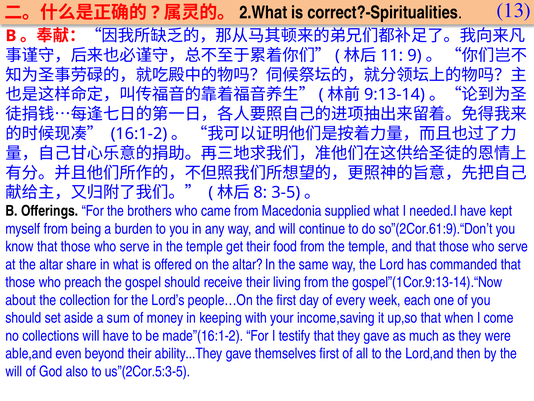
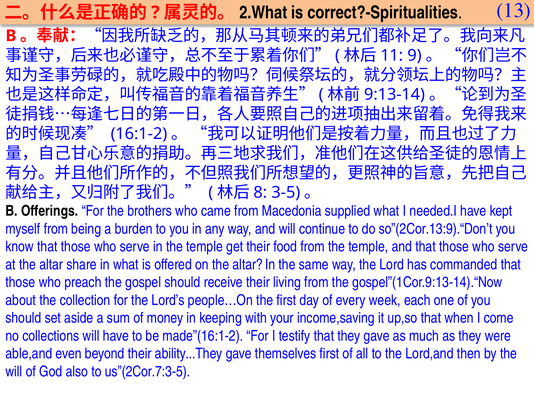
so”(2Cor.61:9).“Don’t: so”(2Cor.61:9).“Don’t -> so”(2Cor.13:9).“Don’t (436, 229)
us”(2Cor.5:3-5: us”(2Cor.5:3-5 -> us”(2Cor.7:3-5 (148, 371)
